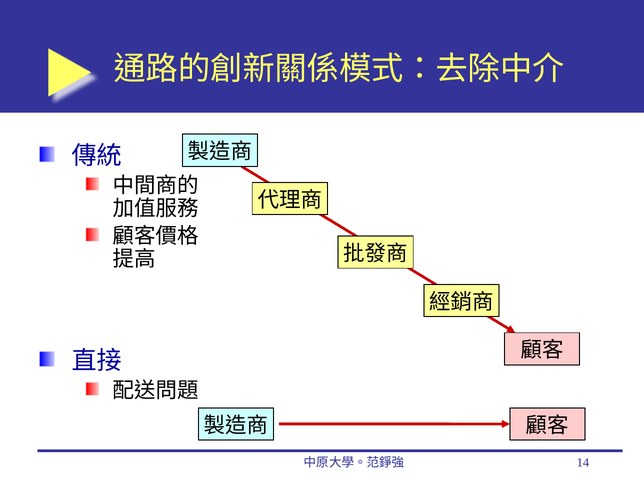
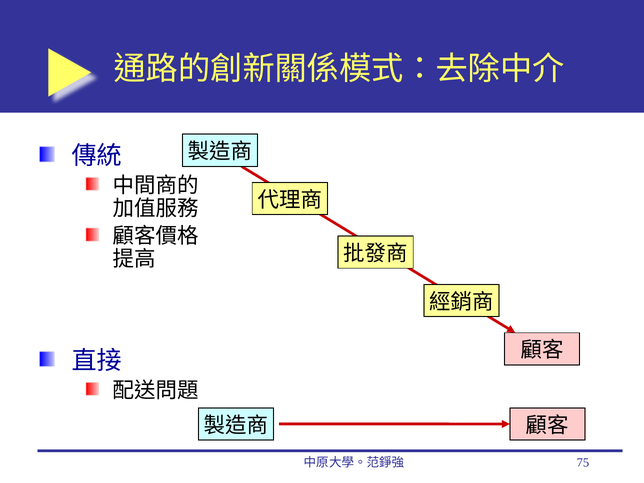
14: 14 -> 75 (583, 462)
